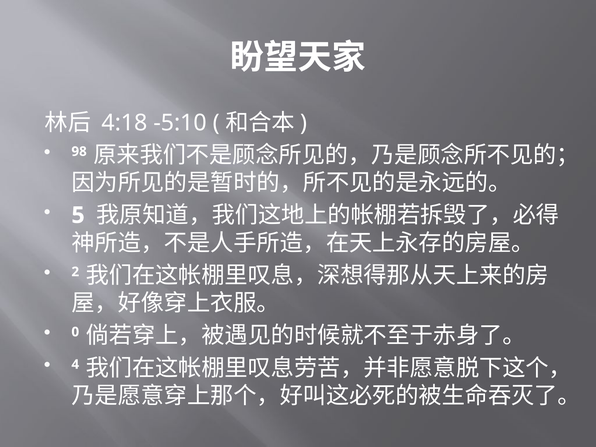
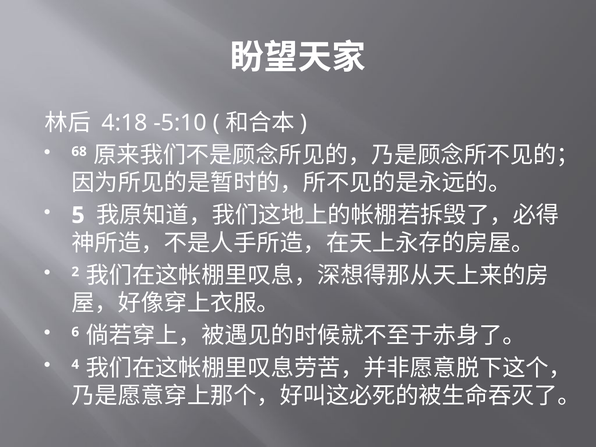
98: 98 -> 68 (79, 151)
0: 0 -> 6 (75, 332)
